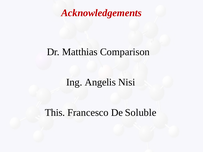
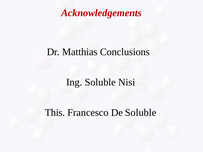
Comparison: Comparison -> Conclusions (125, 52)
Ing Angelis: Angelis -> Soluble (100, 82)
